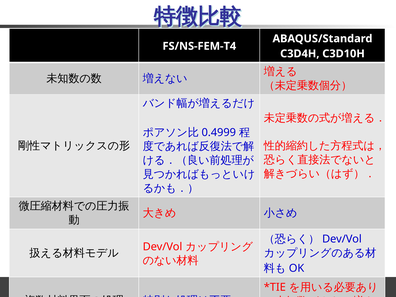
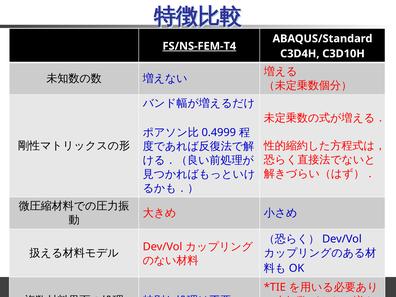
FS/NS-FEM-T4 underline: none -> present (199, 46)
